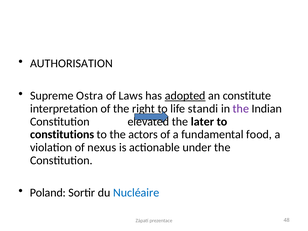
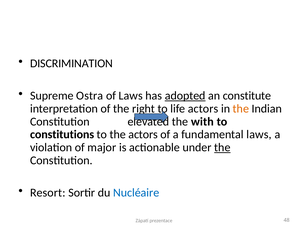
AUTHORISATION: AUTHORISATION -> DISCRIMINATION (71, 63)
life standi: standi -> actors (203, 109)
the colour: purple -> orange (241, 109)
later: later -> with (202, 122)
fundamental food: food -> laws (259, 135)
nexus: nexus -> major (102, 147)
the underline: none -> present (222, 147)
Poland: Poland -> Resort (48, 193)
